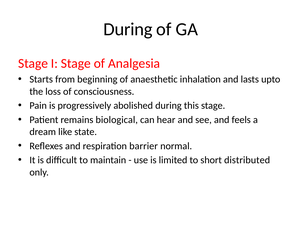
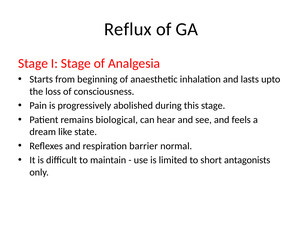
During: During -> Reflux (128, 29)
distributed: distributed -> antagonists (247, 160)
